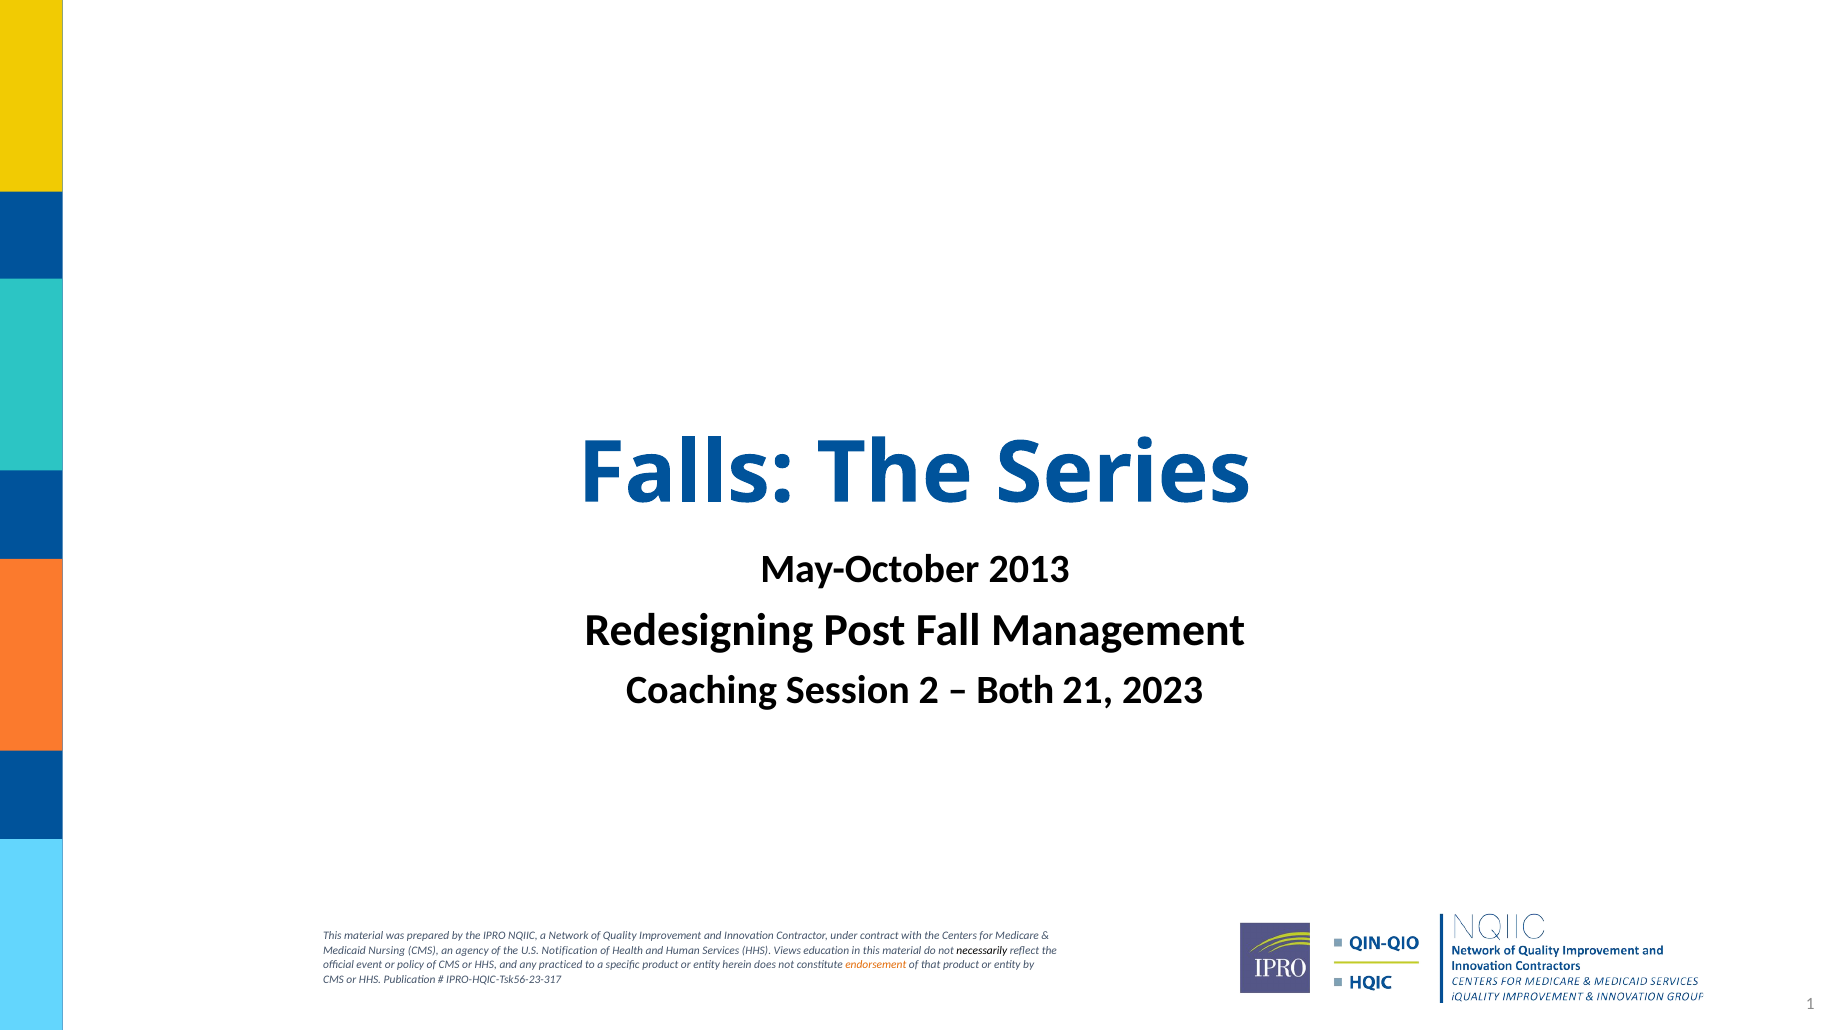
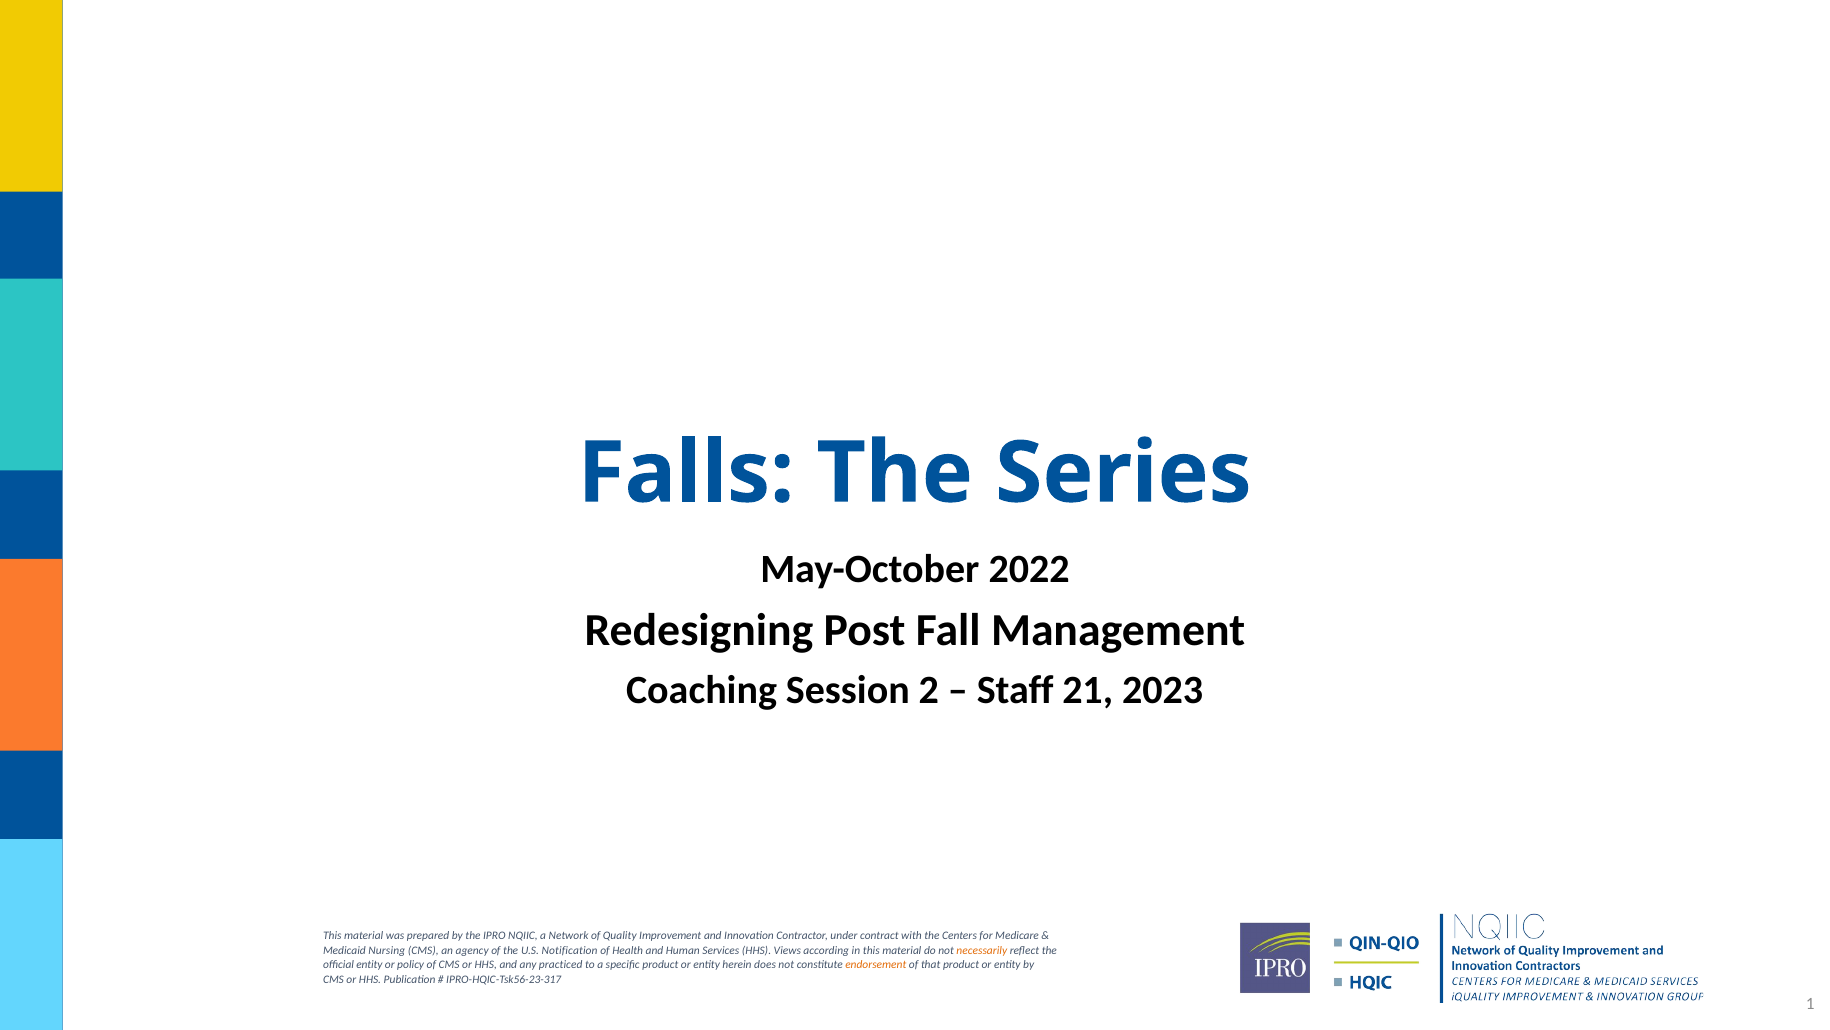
2013: 2013 -> 2022 (1029, 569)
Both: Both -> Staff (1015, 690)
education: education -> according (826, 950)
necessarily colour: black -> orange (982, 950)
official event: event -> entity (369, 964)
